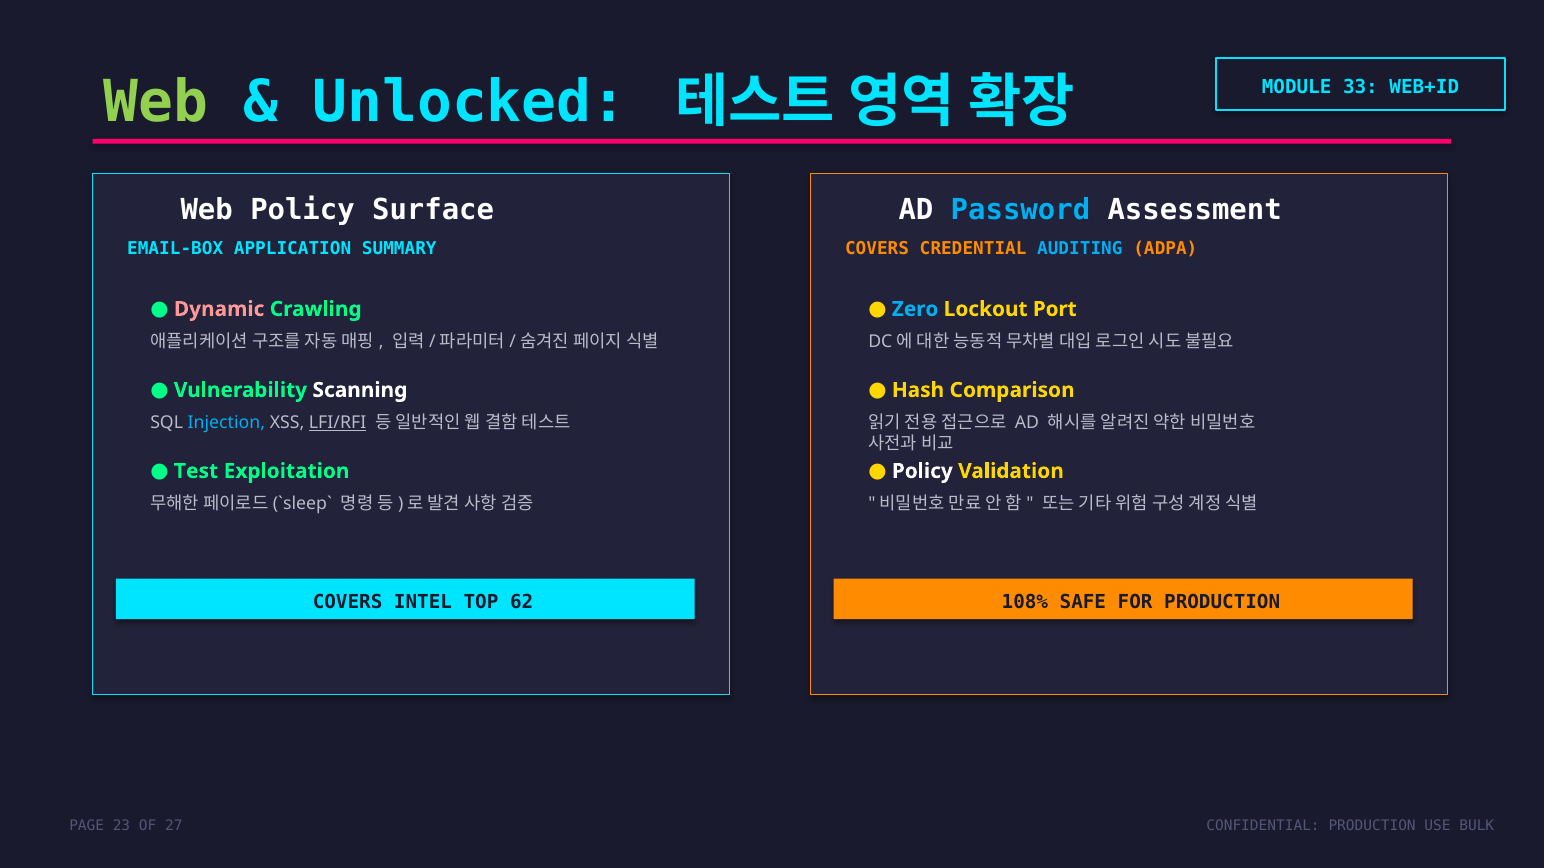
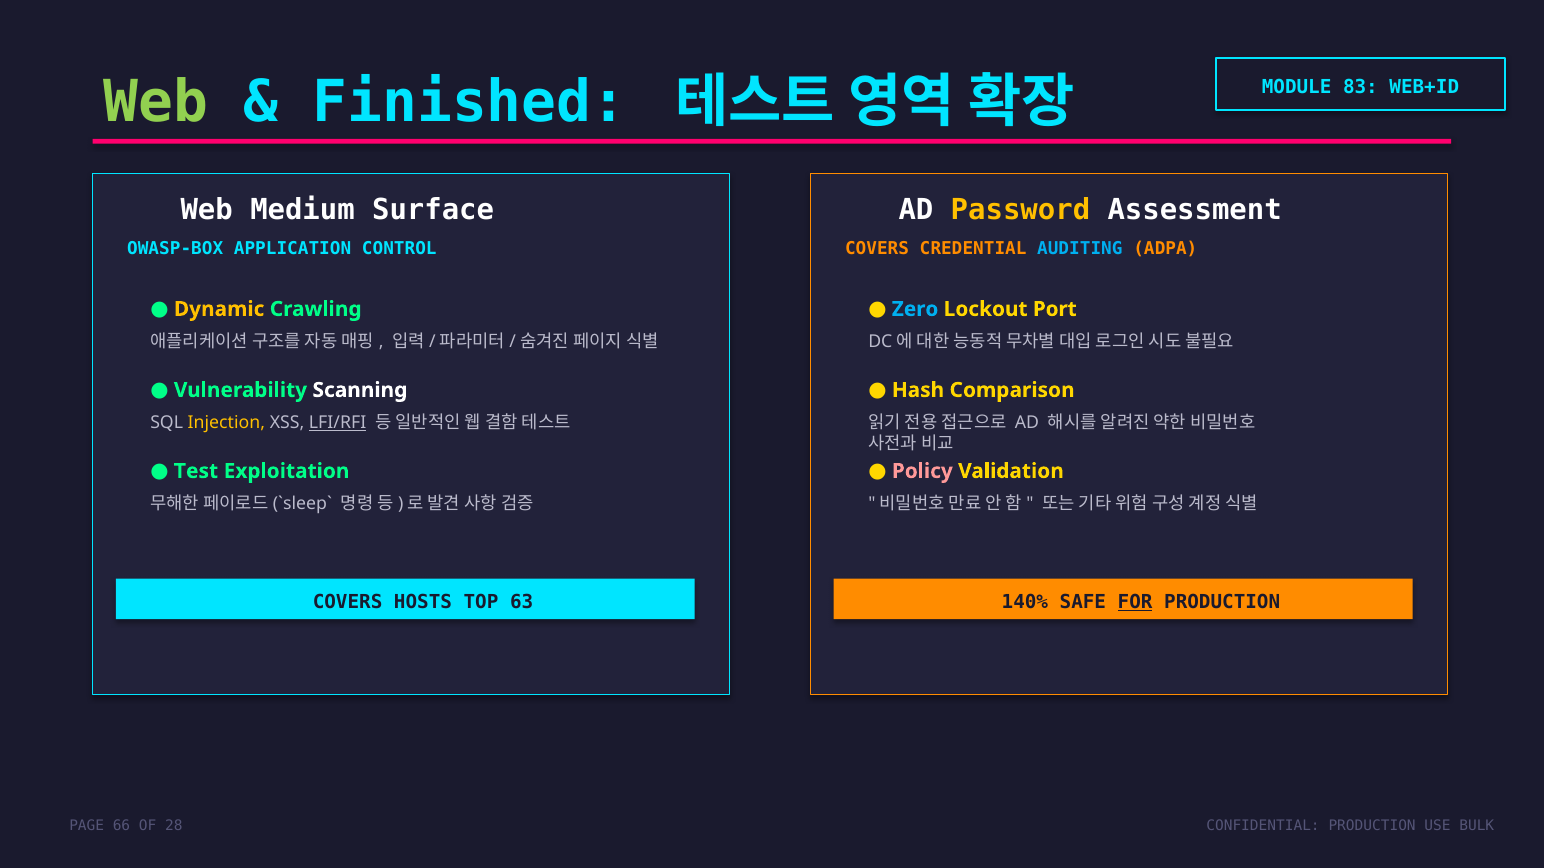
Unlocked: Unlocked -> Finished (470, 102)
33: 33 -> 83 (1360, 88)
Web Policy: Policy -> Medium (302, 210)
Password colour: light blue -> yellow (1020, 210)
EMAIL-BOX: EMAIL-BOX -> OWASP-BOX (175, 249)
SUMMARY: SUMMARY -> CONTROL (399, 249)
Dynamic colour: pink -> yellow (219, 309)
Injection colour: light blue -> yellow (226, 423)
Policy colour: white -> pink (922, 471)
INTEL: INTEL -> HOSTS (423, 603)
62: 62 -> 63 (522, 603)
108%: 108% -> 140% (1025, 603)
FOR underline: none -> present (1135, 603)
23: 23 -> 66 (121, 826)
27: 27 -> 28 (174, 826)
